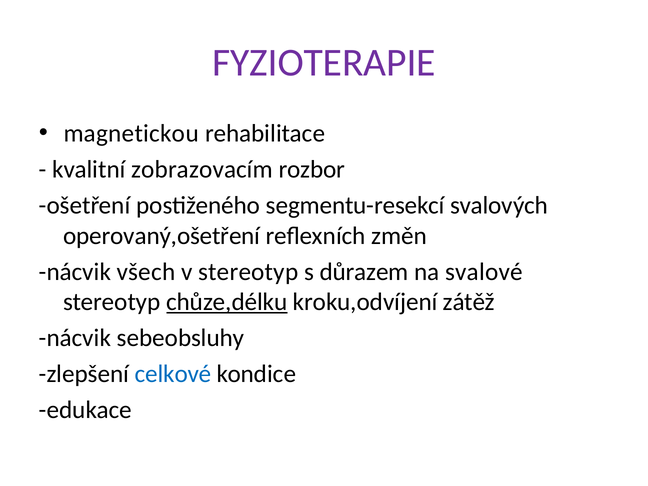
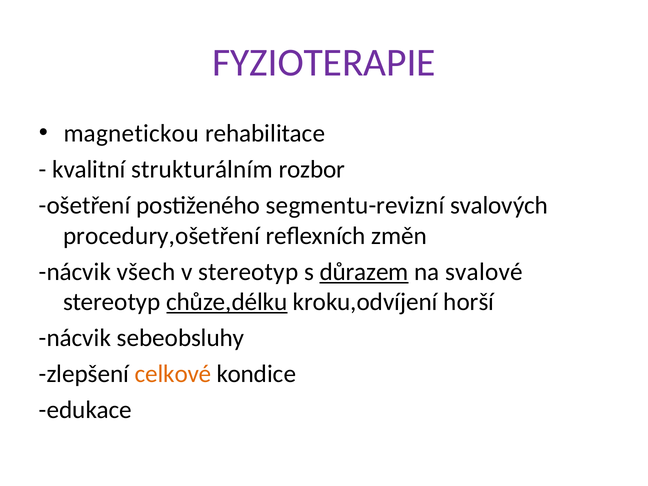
zobrazovacím: zobrazovacím -> strukturálním (202, 170)
segmentu-resekcí: segmentu-resekcí -> segmentu-revizní (355, 206)
operovaný,ošetření: operovaný,ošetření -> procedury,ošetření (162, 236)
důrazem underline: none -> present (364, 272)
zátěž: zátěž -> horší (469, 302)
celkové colour: blue -> orange (173, 374)
